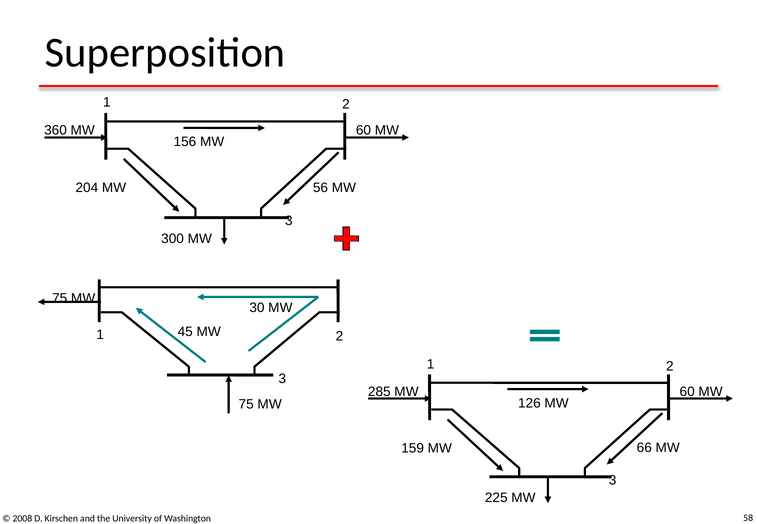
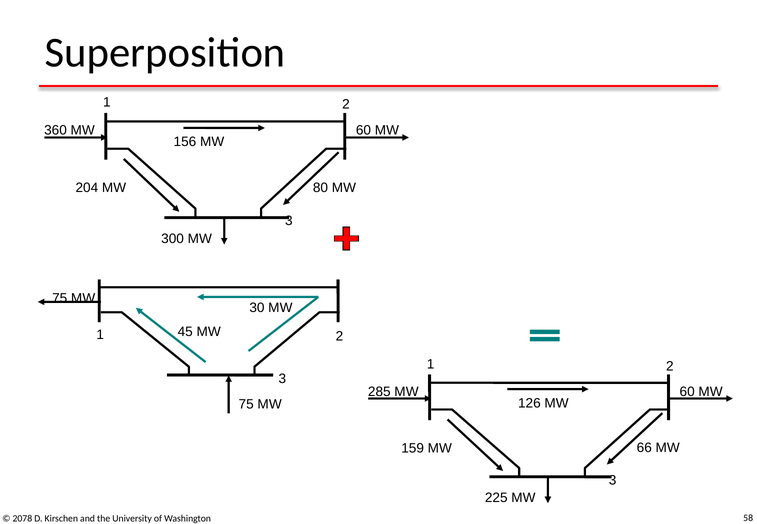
56: 56 -> 80 (320, 188)
2008: 2008 -> 2078 (22, 519)
